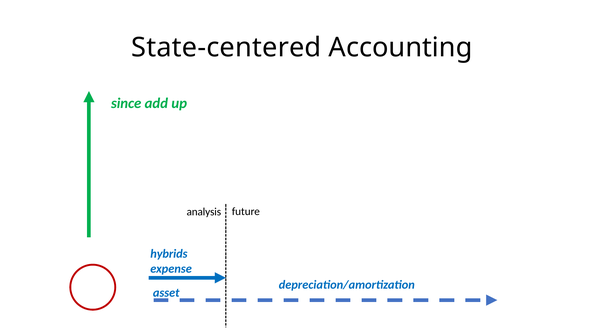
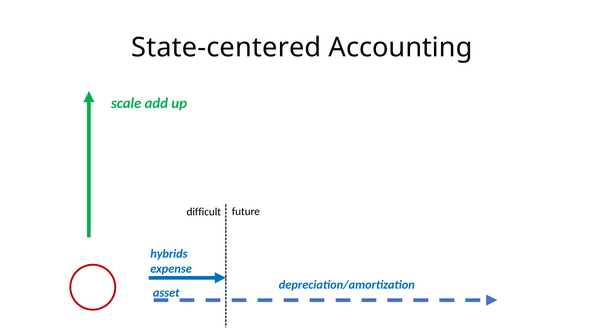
since: since -> scale (126, 103)
analysis: analysis -> difficult (204, 212)
